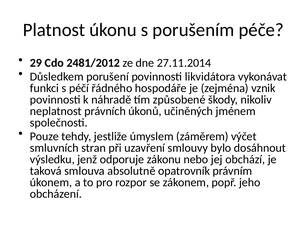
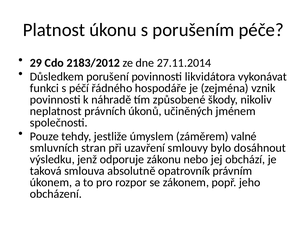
2481/2012: 2481/2012 -> 2183/2012 (93, 63)
výčet: výčet -> valné (244, 136)
